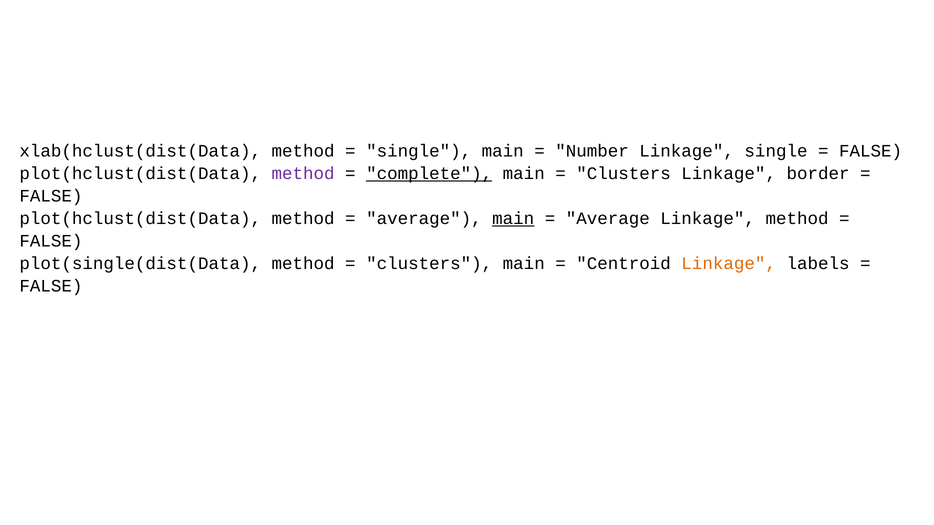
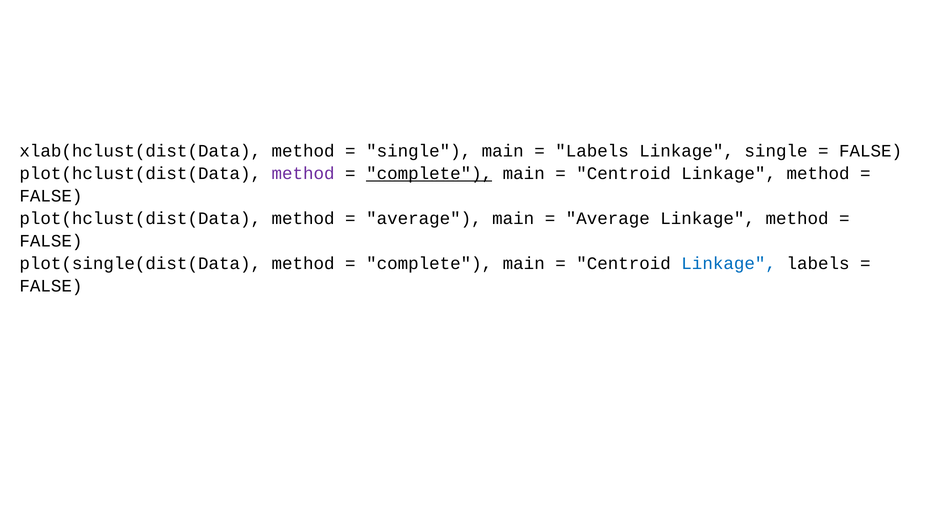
Number: Number -> Labels (592, 151)
Clusters: Clusters -> Centroid (624, 174)
border: border -> method (818, 174)
main underline: present -> none (513, 219)
clusters: clusters -> complete (429, 264)
Linkage colour: orange -> blue (729, 264)
